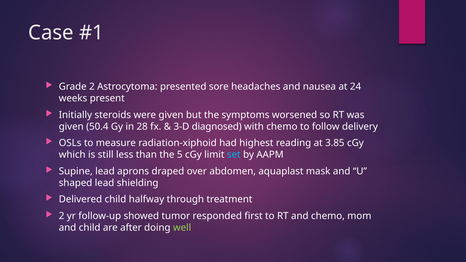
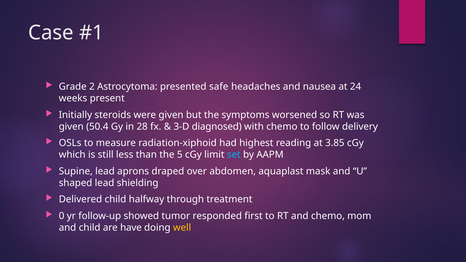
sore: sore -> safe (219, 87)
2: 2 -> 0 (62, 216)
after: after -> have (131, 228)
well colour: light green -> yellow (182, 228)
